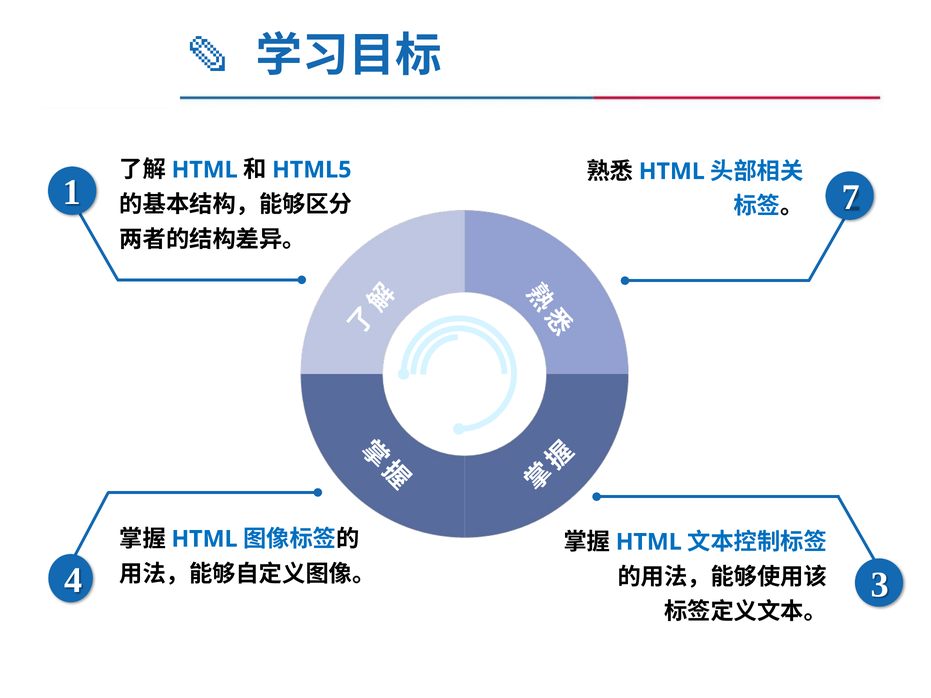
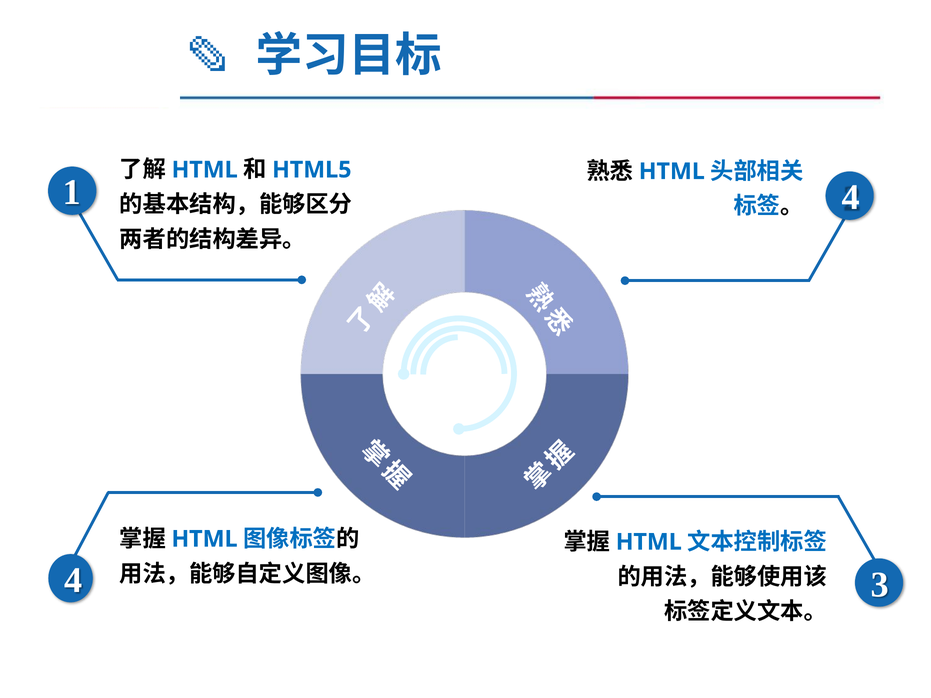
1 7: 7 -> 4 (851, 197)
